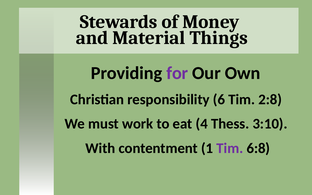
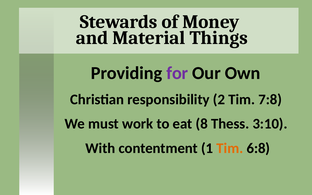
6: 6 -> 2 (219, 99)
2:8: 2:8 -> 7:8 (270, 99)
4: 4 -> 8 (202, 124)
Tim colour: purple -> orange (230, 148)
